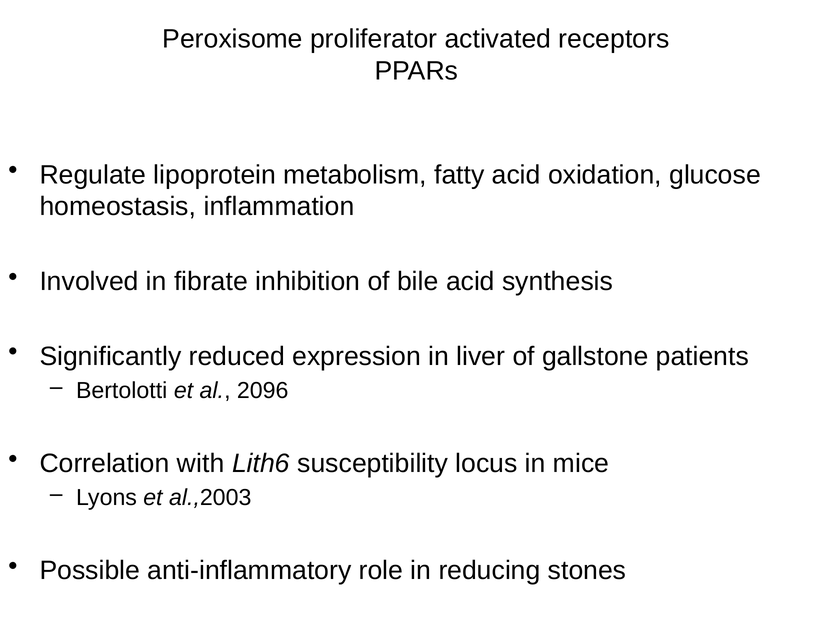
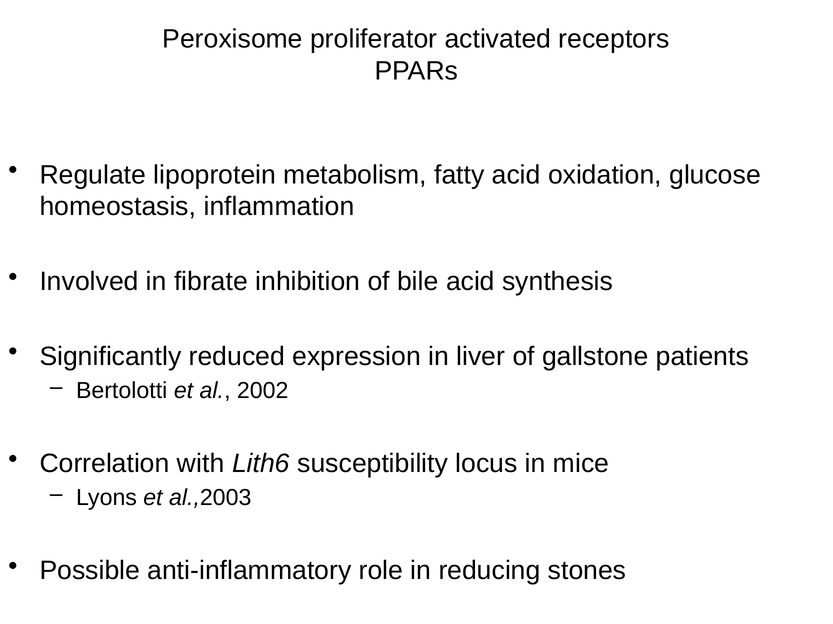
2096: 2096 -> 2002 (263, 391)
